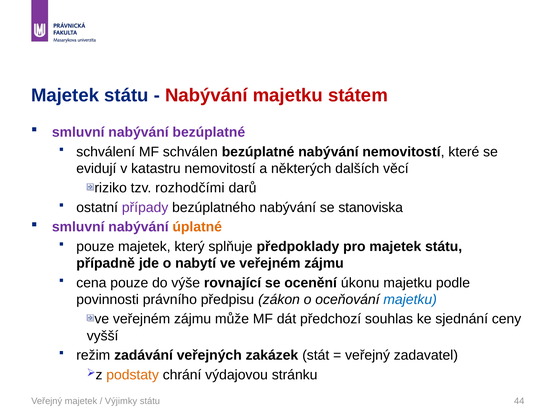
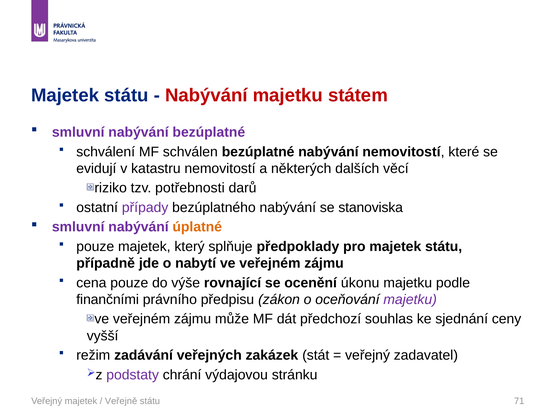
rozhodčími: rozhodčími -> potřebnosti (190, 188)
povinnosti: povinnosti -> finančními (108, 299)
majetku colour: blue -> purple (410, 299)
podstaty colour: orange -> purple (133, 375)
Výjimky: Výjimky -> Veřejně (121, 401)
44: 44 -> 71 (519, 401)
